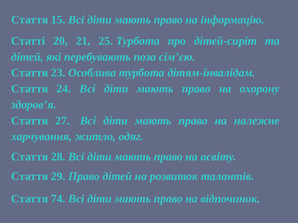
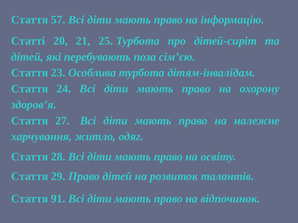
15: 15 -> 57 (58, 20)
74: 74 -> 91 (58, 199)
